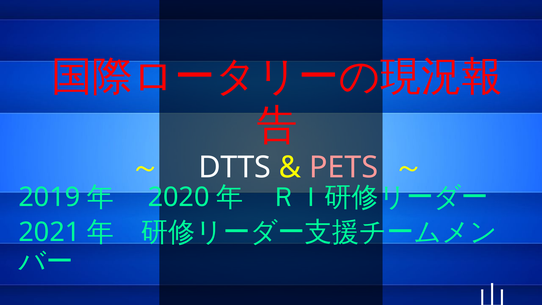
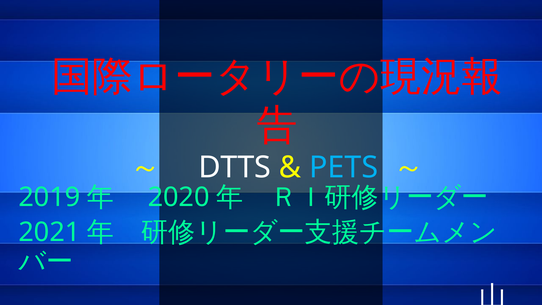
PETS colour: pink -> light blue (344, 167)
